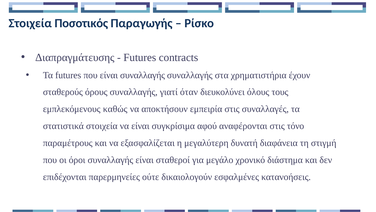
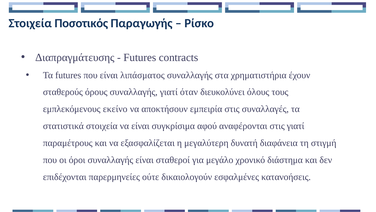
είναι συναλλαγής: συναλλαγής -> λιπάσματος (142, 75)
καθώς: καθώς -> εκείνο (115, 109)
στις τόνο: τόνο -> γιατί (296, 126)
